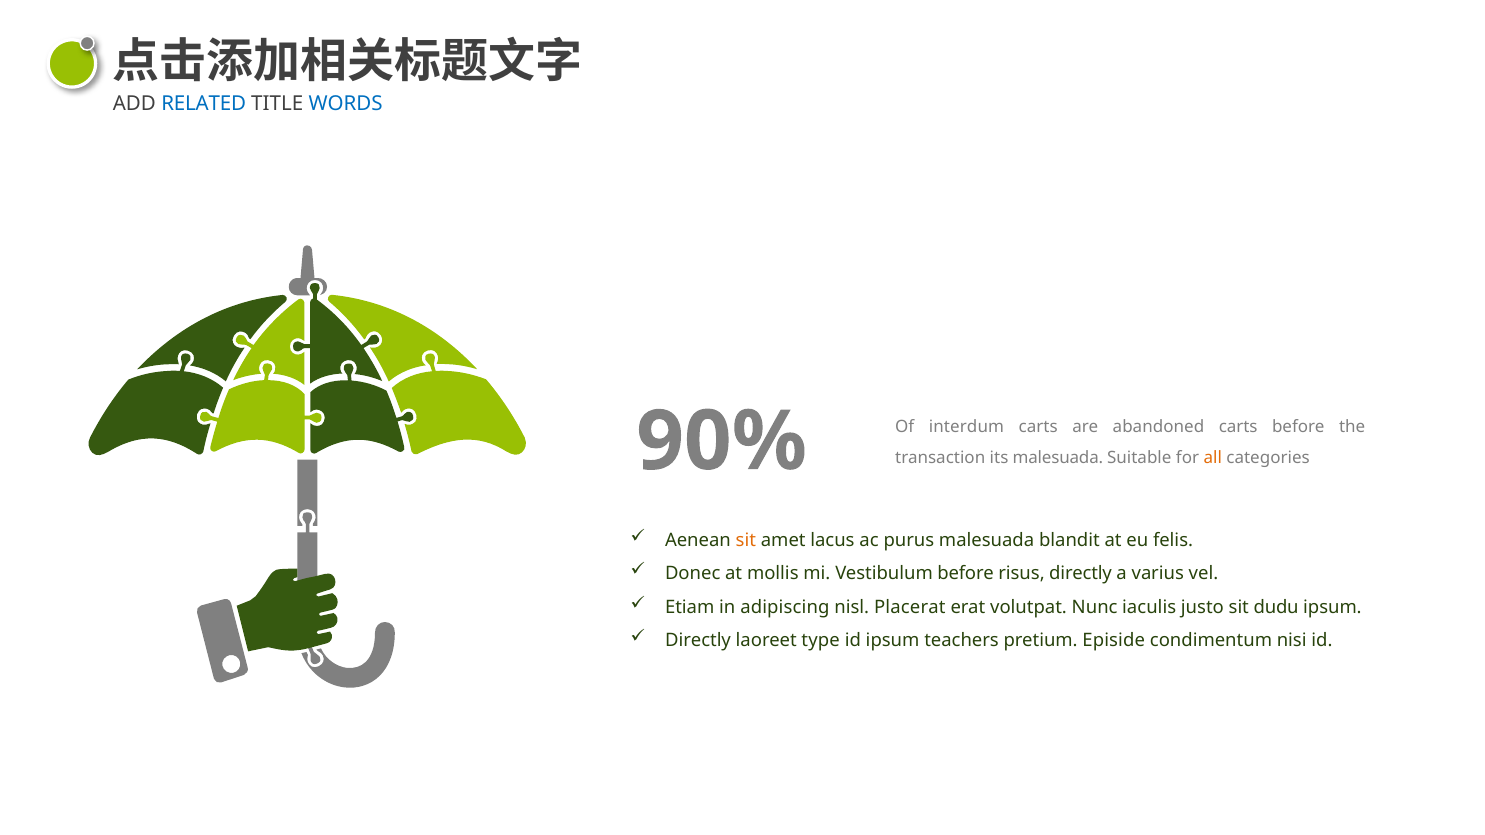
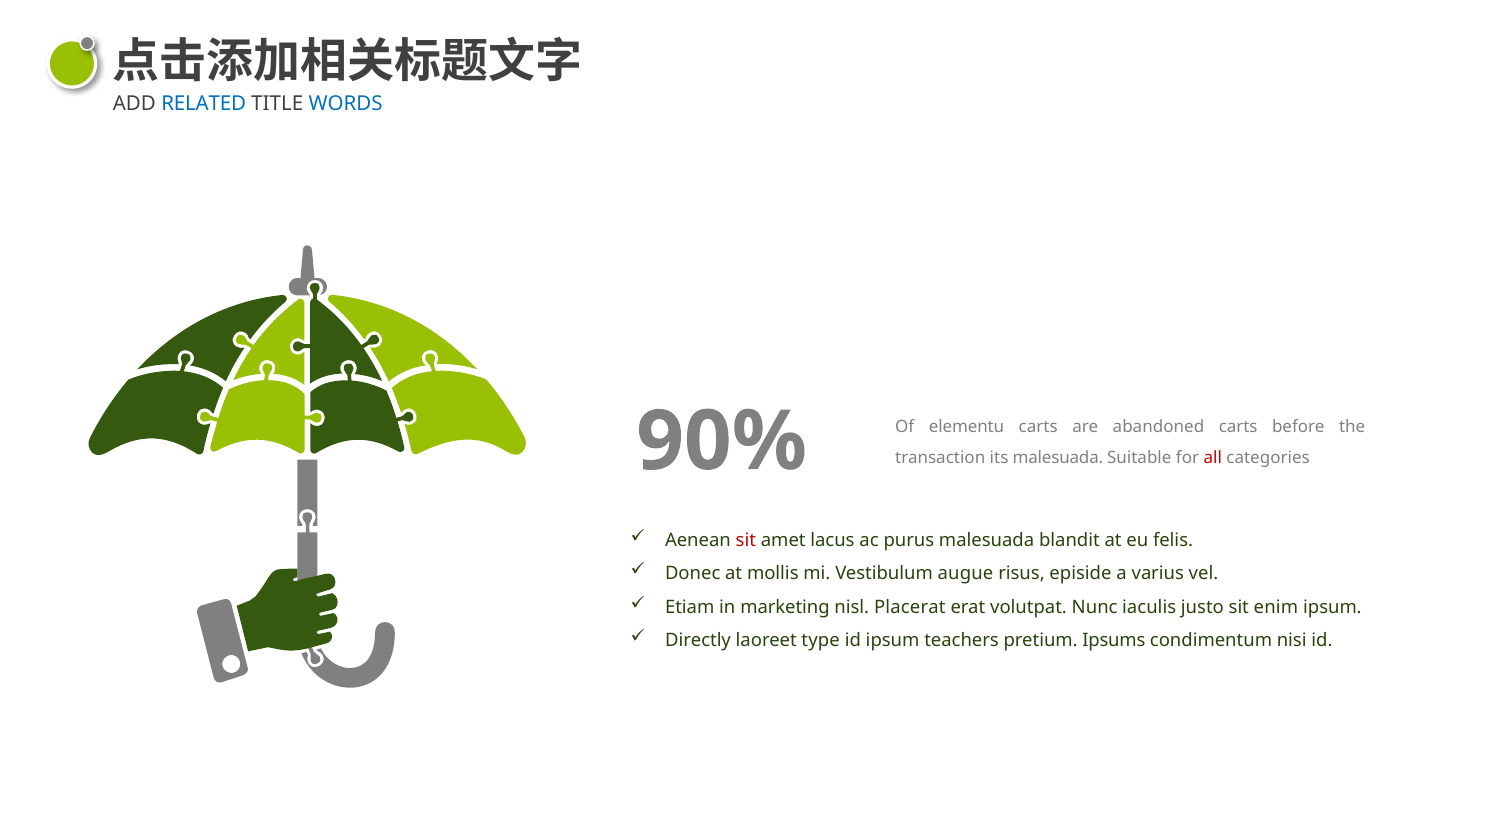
interdum: interdum -> elementu (967, 427)
all colour: orange -> red (1213, 458)
sit colour: orange -> red (746, 541)
Vestibulum before: before -> augue (965, 574)
risus directly: directly -> episide (1080, 574)
adipiscing: adipiscing -> marketing (785, 607)
dudu: dudu -> enim (1276, 607)
Episide: Episide -> Ipsums (1114, 641)
